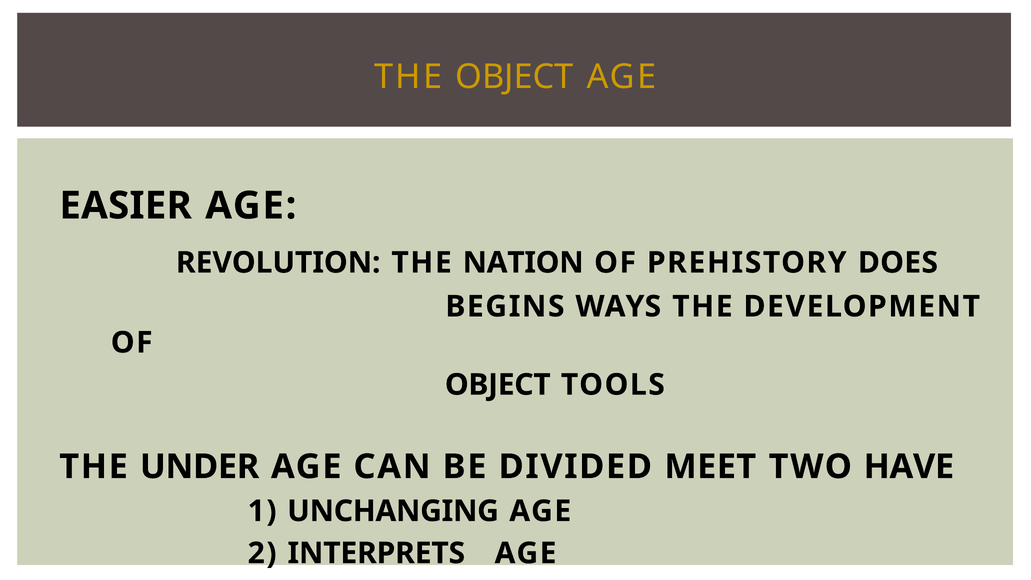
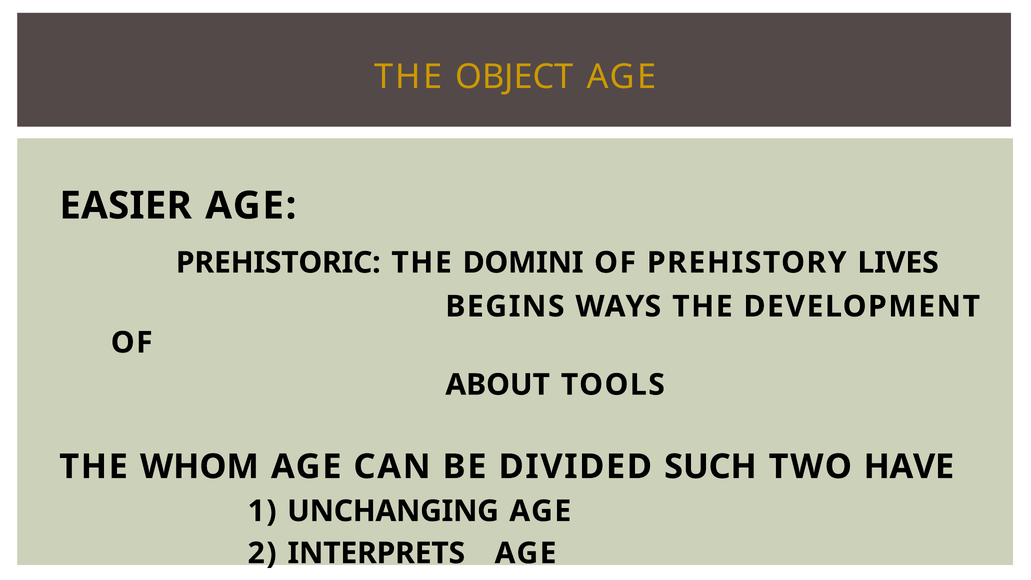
REVOLUTION: REVOLUTION -> PREHISTORIC (278, 263)
NATION: NATION -> DOMINI (523, 263)
DOES: DOES -> LIVES (898, 263)
OBJECT: OBJECT -> ABOUT (498, 385)
UNDER: UNDER -> WHOM (199, 467)
MEET: MEET -> SUCH (710, 467)
